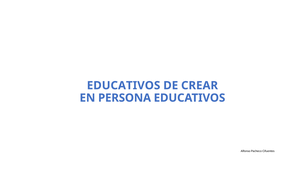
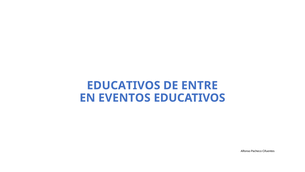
CREAR: CREAR -> ENTRE (200, 85)
PERSONA: PERSONA -> EVENTOS (124, 98)
